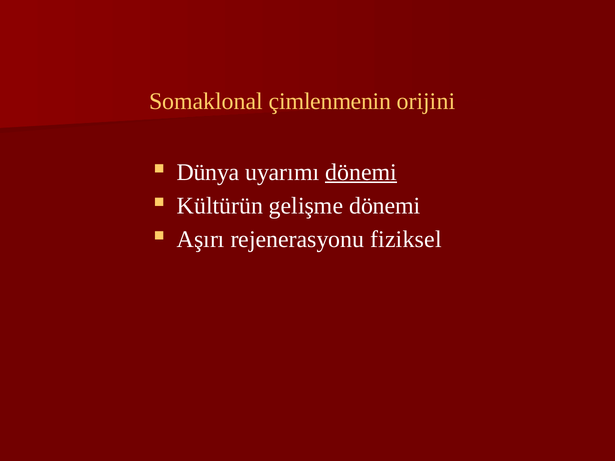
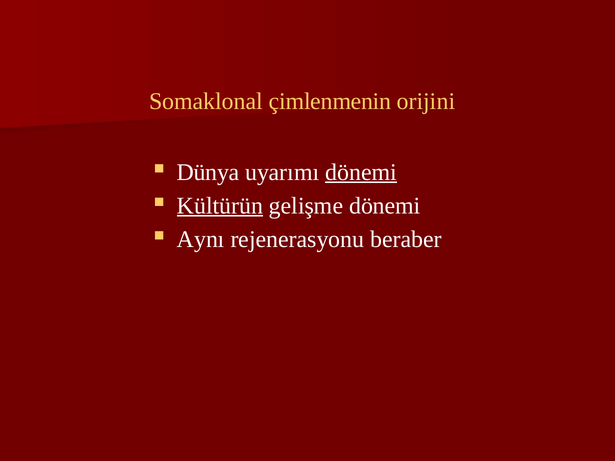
Kültürün underline: none -> present (220, 206)
Aşırı: Aşırı -> Aynı (201, 239)
fiziksel: fiziksel -> beraber (406, 239)
